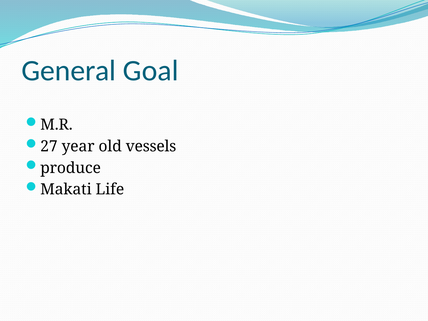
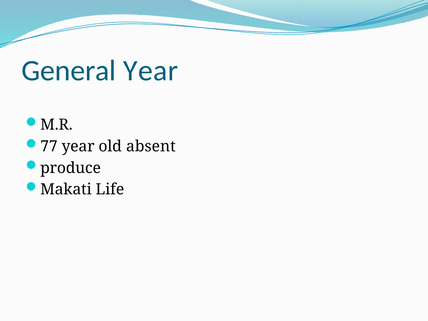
General Goal: Goal -> Year (151, 71)
27: 27 -> 77 (49, 146)
vessels: vessels -> absent (151, 146)
